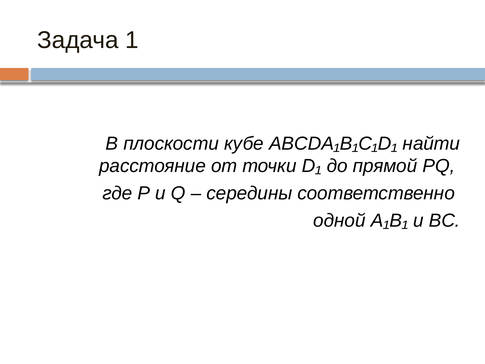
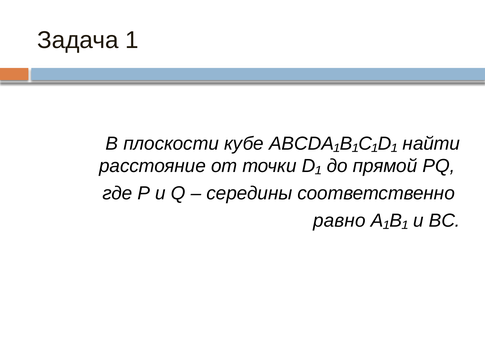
одной: одной -> равно (339, 221)
